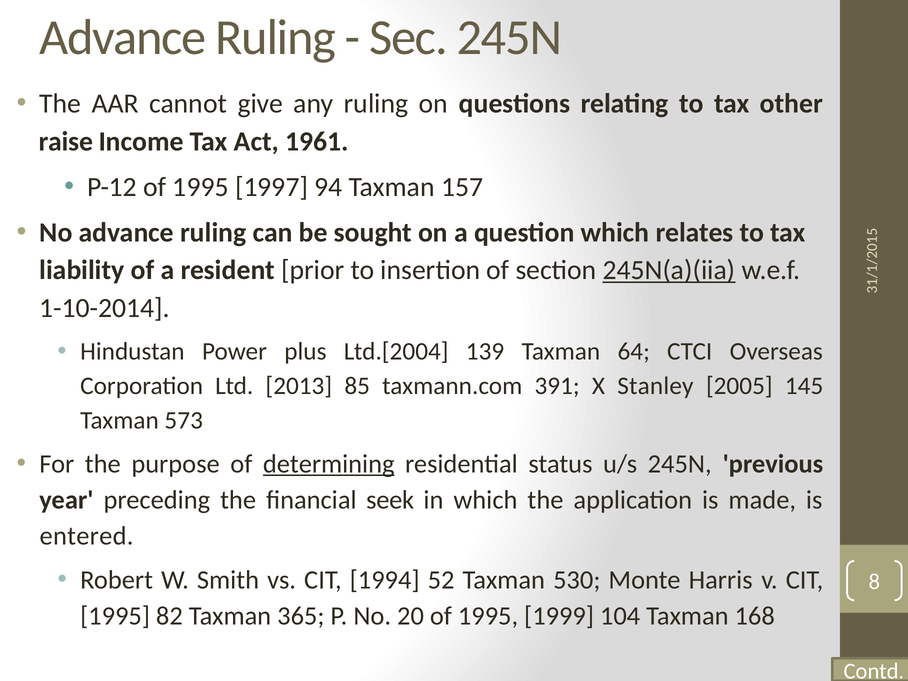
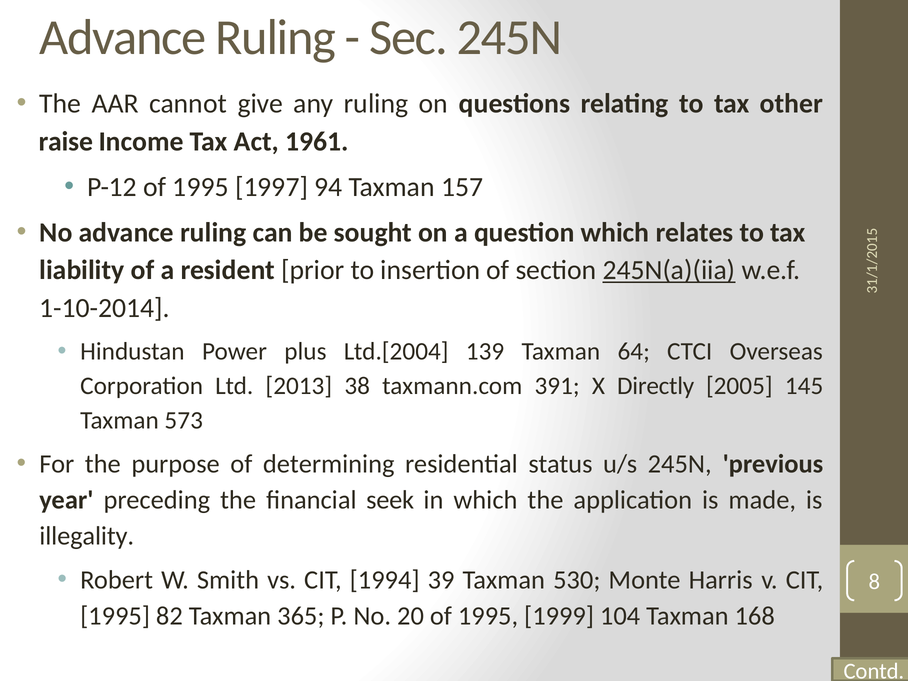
85: 85 -> 38 (357, 386)
Stanley: Stanley -> Directly (656, 386)
determining underline: present -> none (329, 464)
entered: entered -> illegality (87, 536)
52: 52 -> 39 (441, 580)
